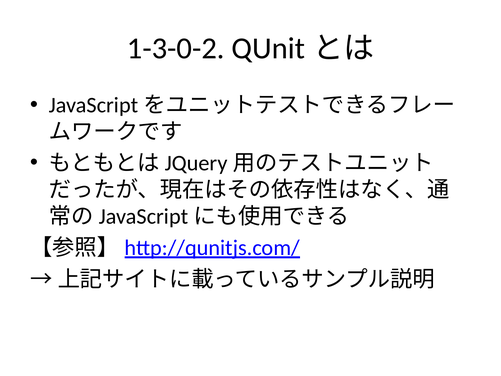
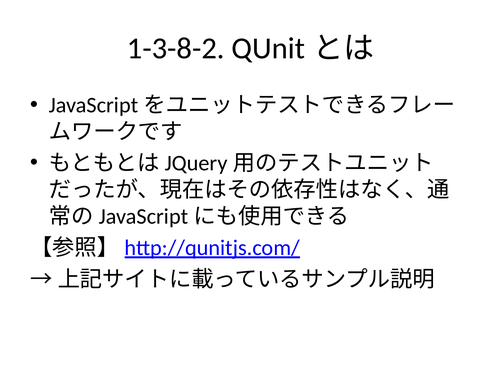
1-3-0-2: 1-3-0-2 -> 1-3-8-2 (176, 48)
